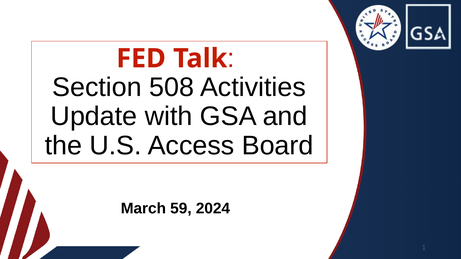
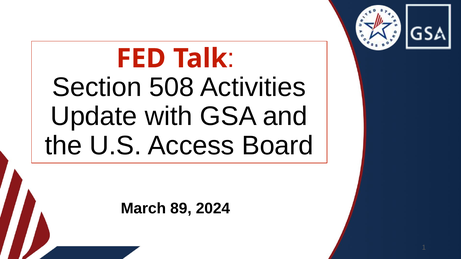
59: 59 -> 89 (181, 209)
